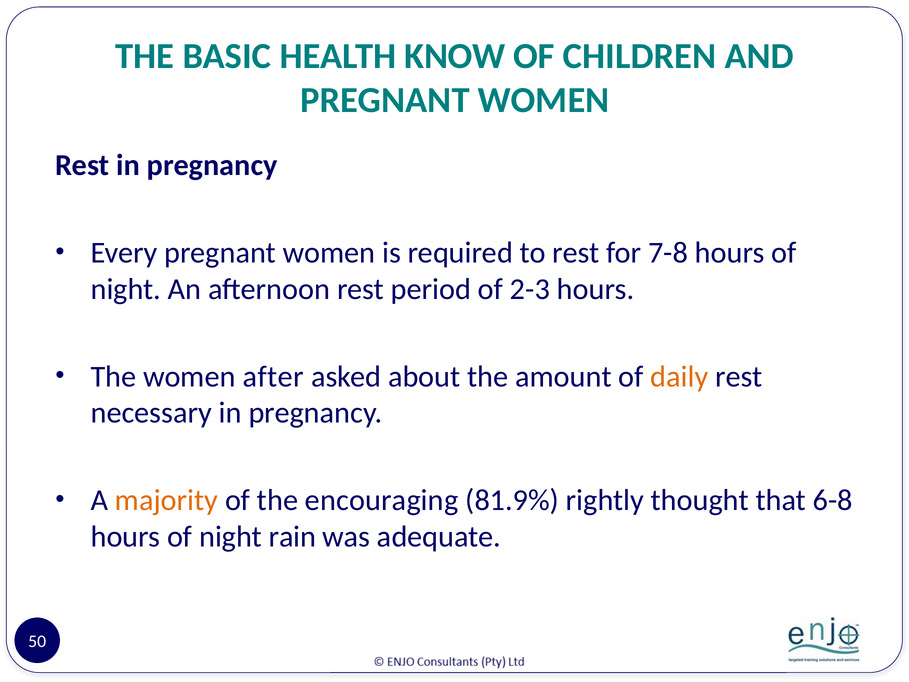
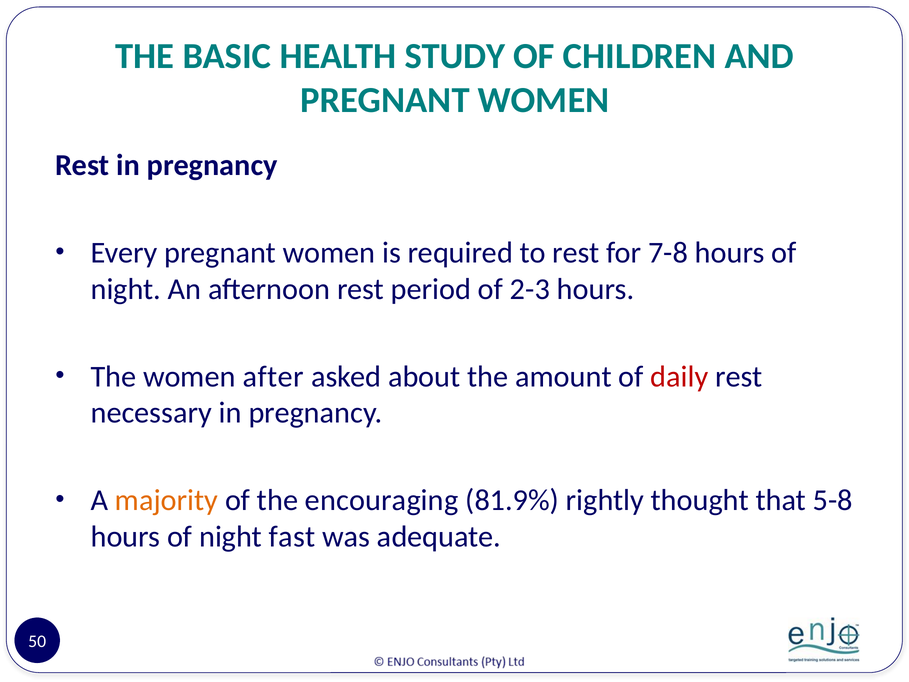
KNOW: KNOW -> STUDY (455, 56)
daily colour: orange -> red (680, 376)
6-8: 6-8 -> 5-8 (833, 500)
rain: rain -> fast (292, 537)
